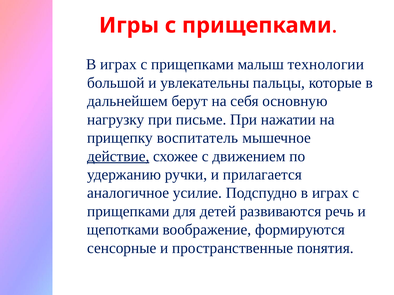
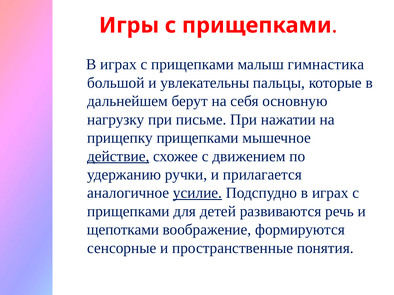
технологии: технологии -> гимнастика (326, 64)
прищепку воспитатель: воспитатель -> прищепками (198, 138)
усилие underline: none -> present (198, 193)
